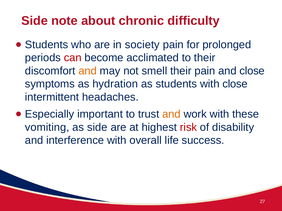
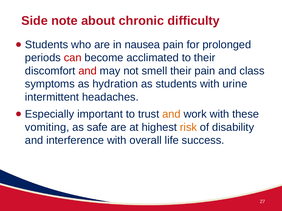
society: society -> nausea (142, 45)
and colour: orange -> red (88, 71)
and close: close -> class (252, 71)
with close: close -> urine (235, 84)
as side: side -> safe (97, 127)
risk colour: red -> orange (188, 127)
